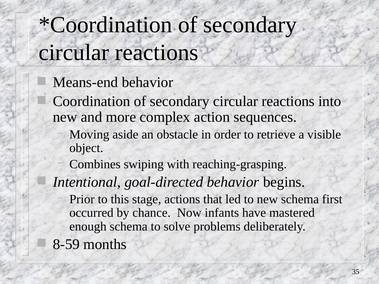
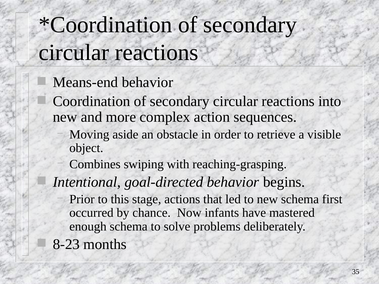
8-59: 8-59 -> 8-23 (66, 244)
